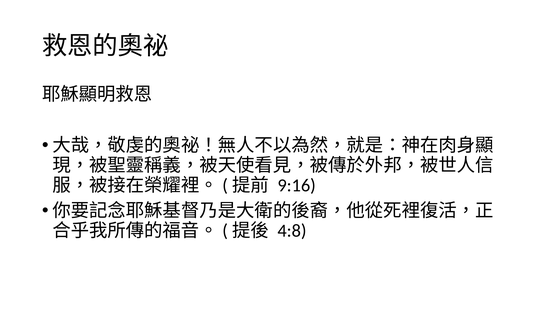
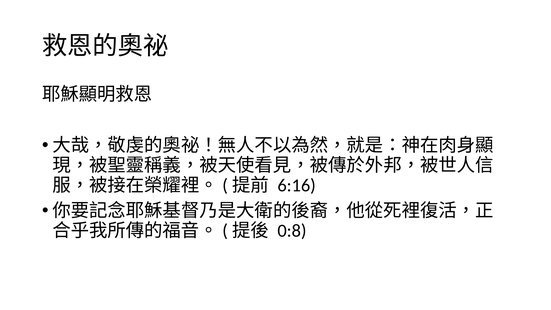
9:16: 9:16 -> 6:16 (297, 185)
4:8: 4:8 -> 0:8 (292, 231)
